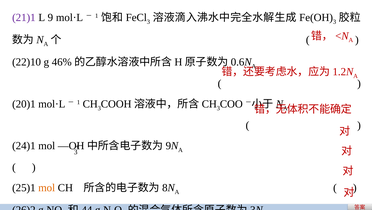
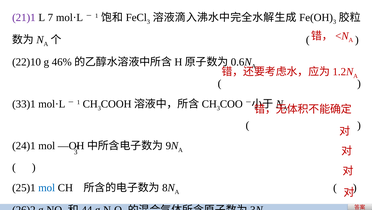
9: 9 -> 7 (50, 17)
20)1: 20)1 -> 33)1 (24, 104)
mol colour: orange -> blue (47, 187)
